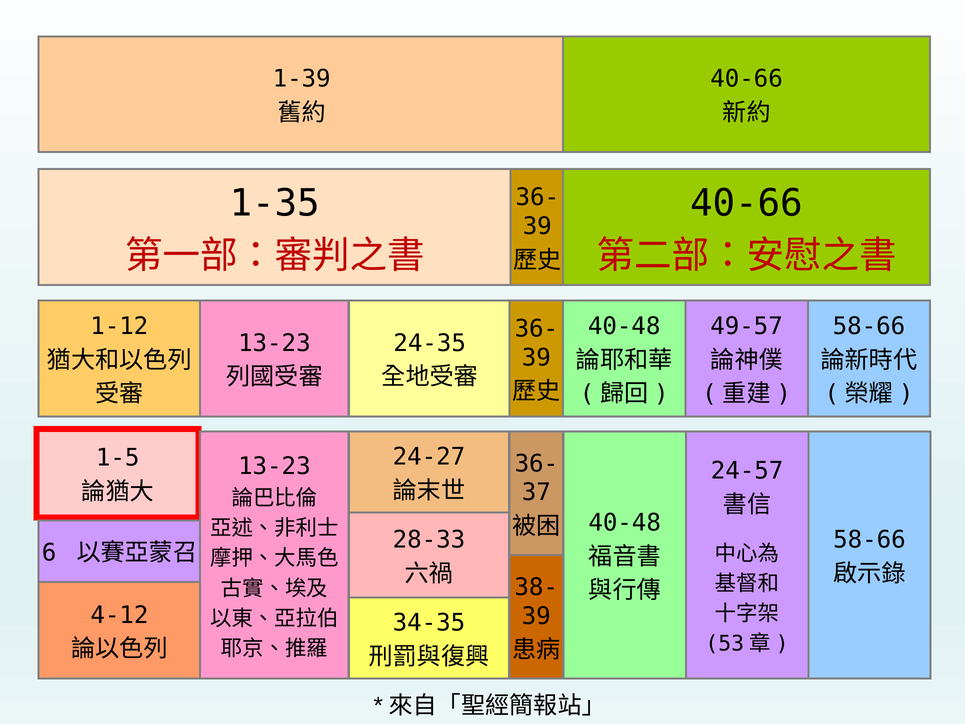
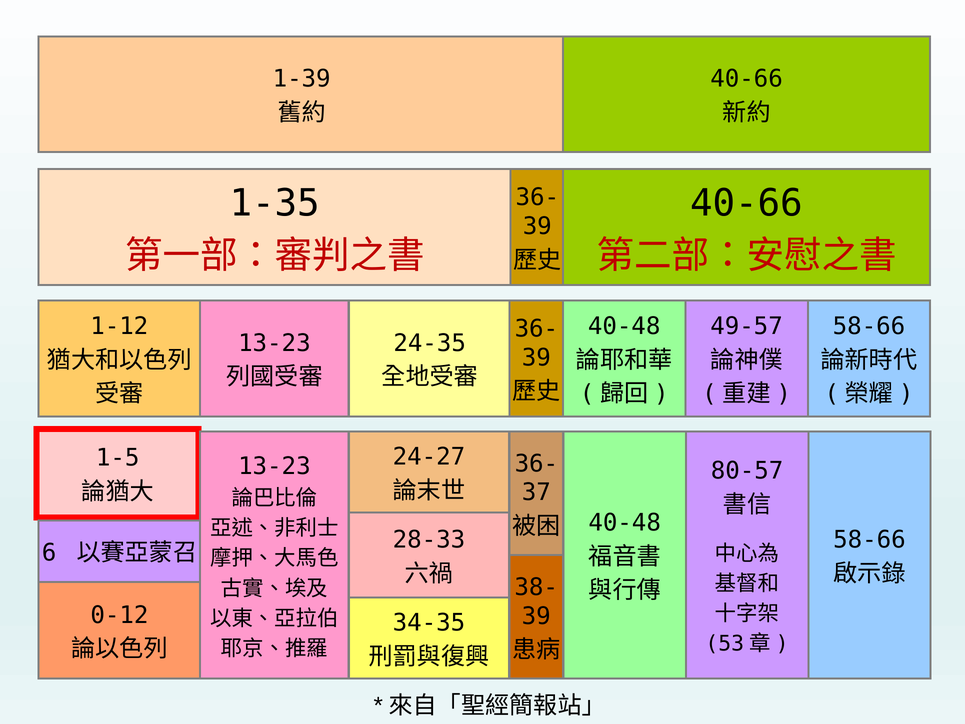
24-57: 24-57 -> 80-57 (747, 471)
4-12: 4-12 -> 0-12 (119, 615)
